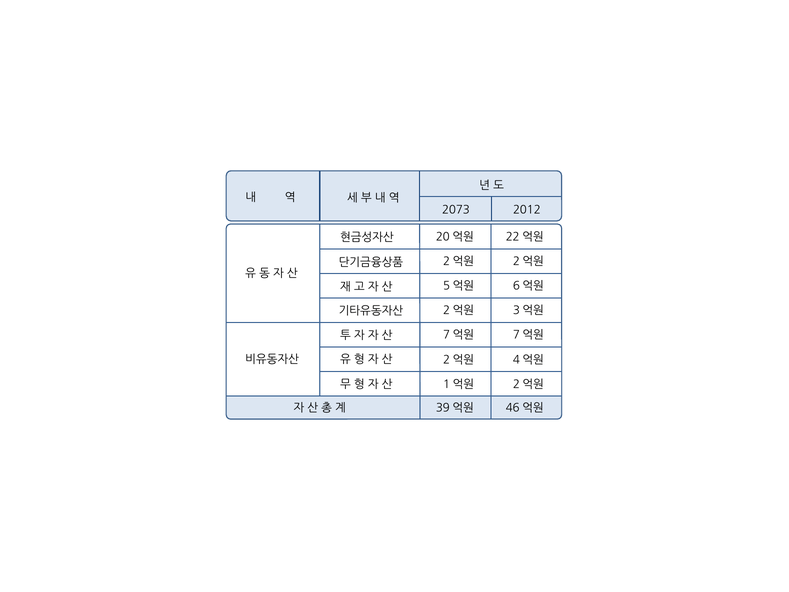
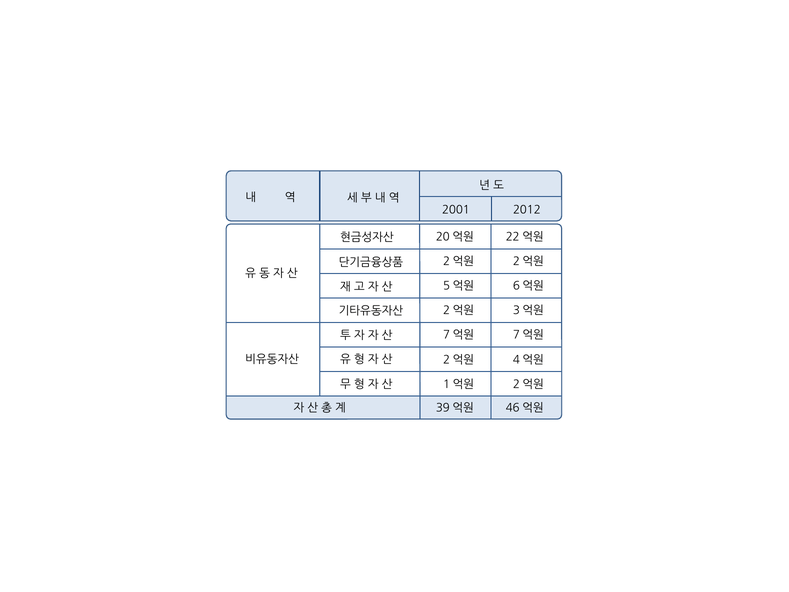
2073: 2073 -> 2001 (456, 210)
